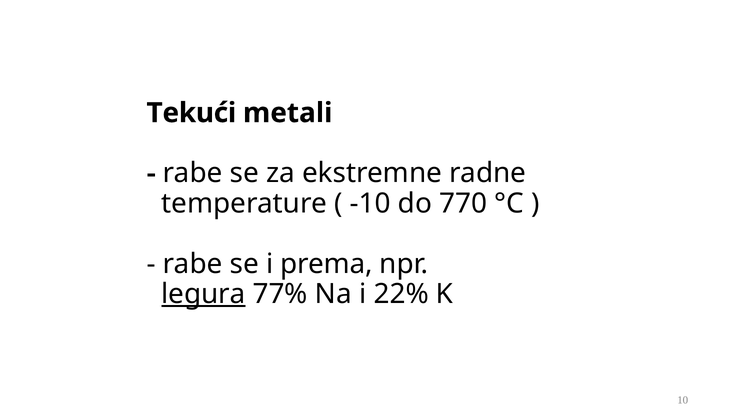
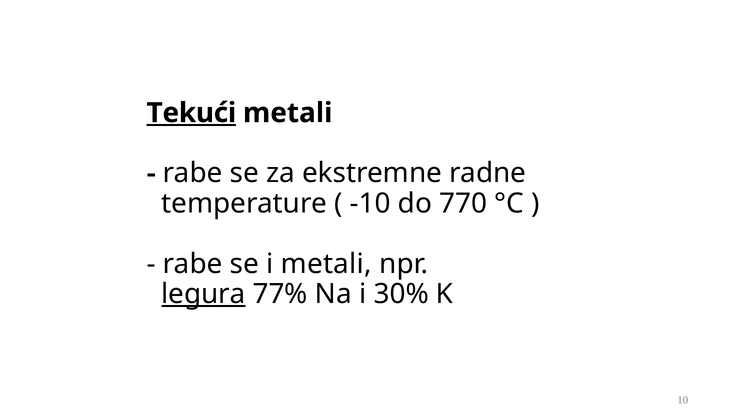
Tekući underline: none -> present (191, 113)
i prema: prema -> metali (326, 264)
22%: 22% -> 30% (401, 294)
